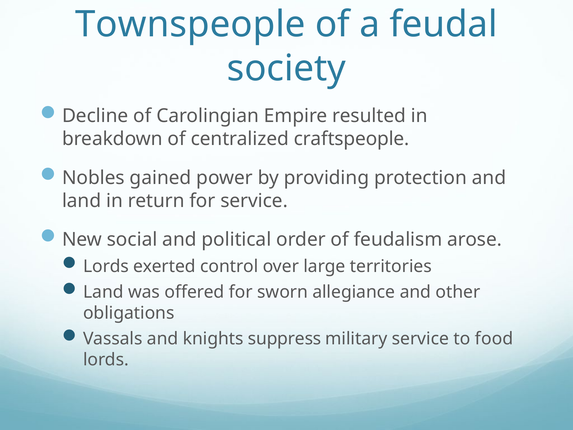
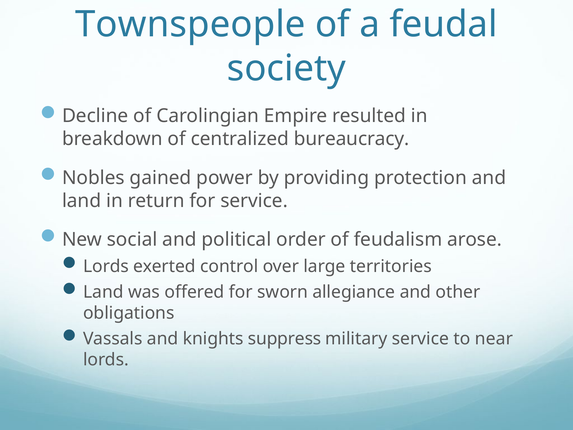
craftspeople: craftspeople -> bureaucracy (352, 139)
food: food -> near (494, 339)
